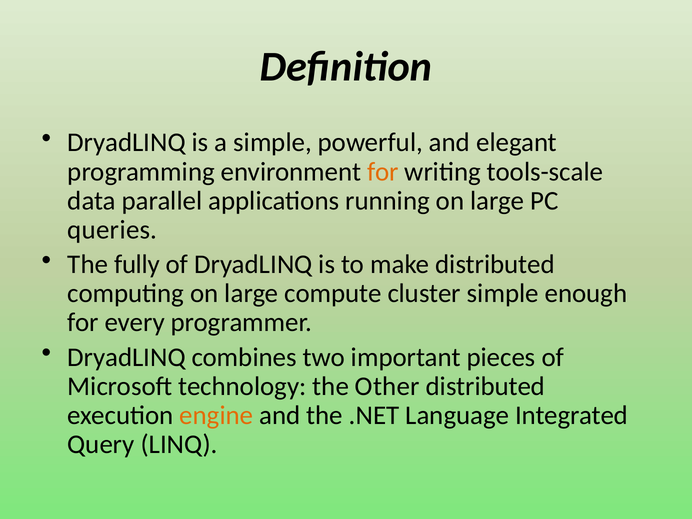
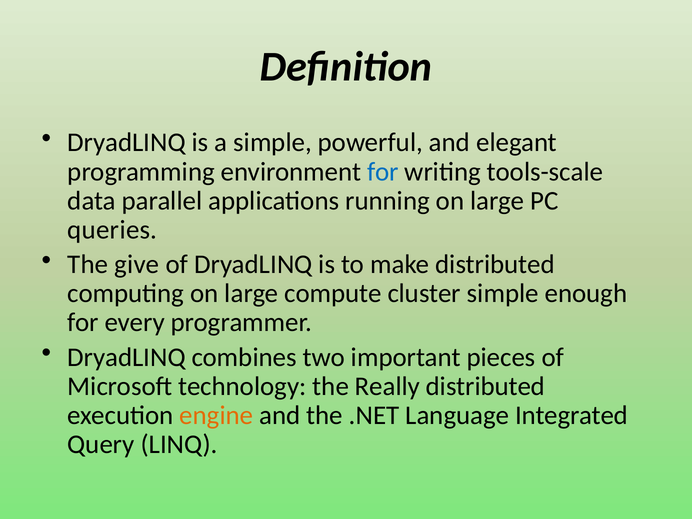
for colour: orange -> blue (383, 172)
fully: fully -> give (137, 264)
Other: Other -> Really (387, 386)
